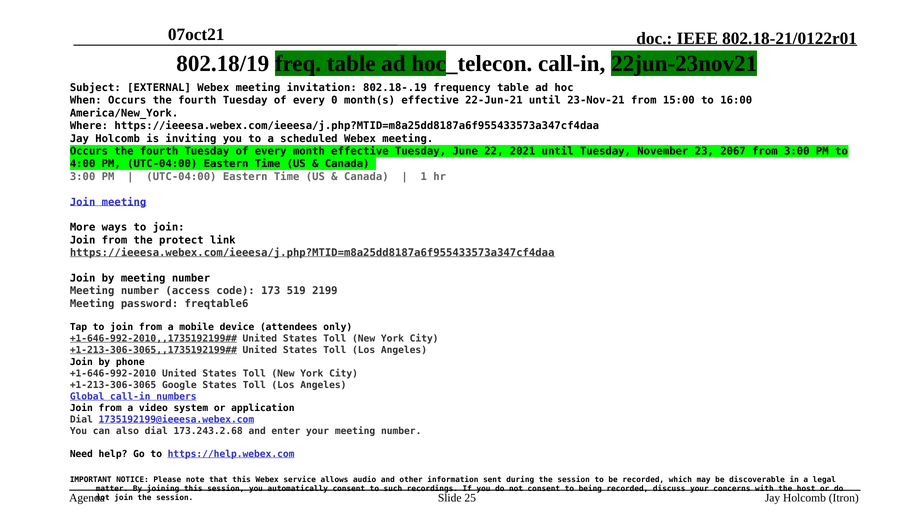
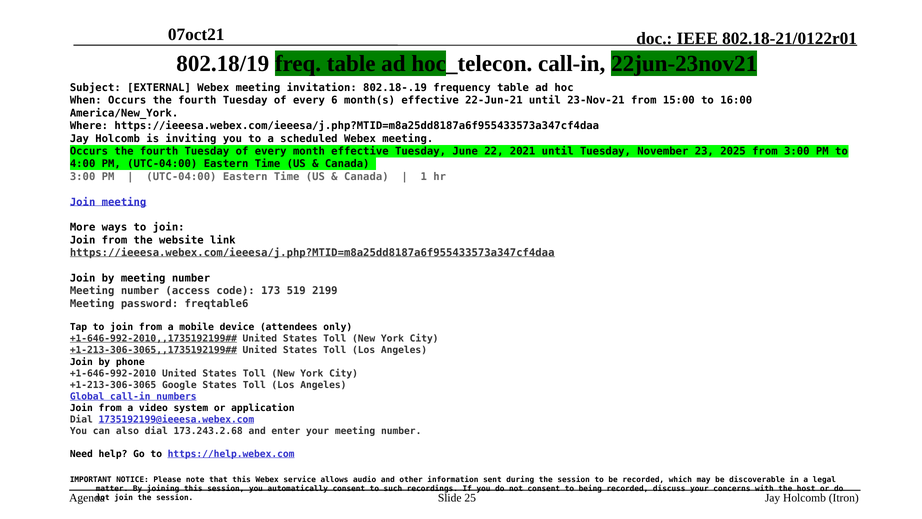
0: 0 -> 6 (334, 100)
2067: 2067 -> 2025 (733, 151)
protect: protect -> website (181, 240)
